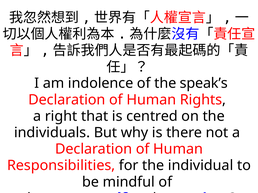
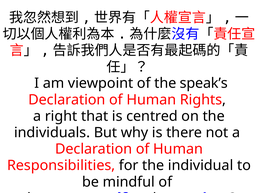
indolence: indolence -> viewpoint (101, 83)
